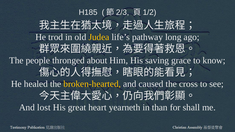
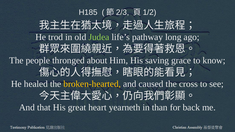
Judea colour: yellow -> light green (99, 37)
lost: lost -> that (44, 108)
shall: shall -> back (191, 108)
